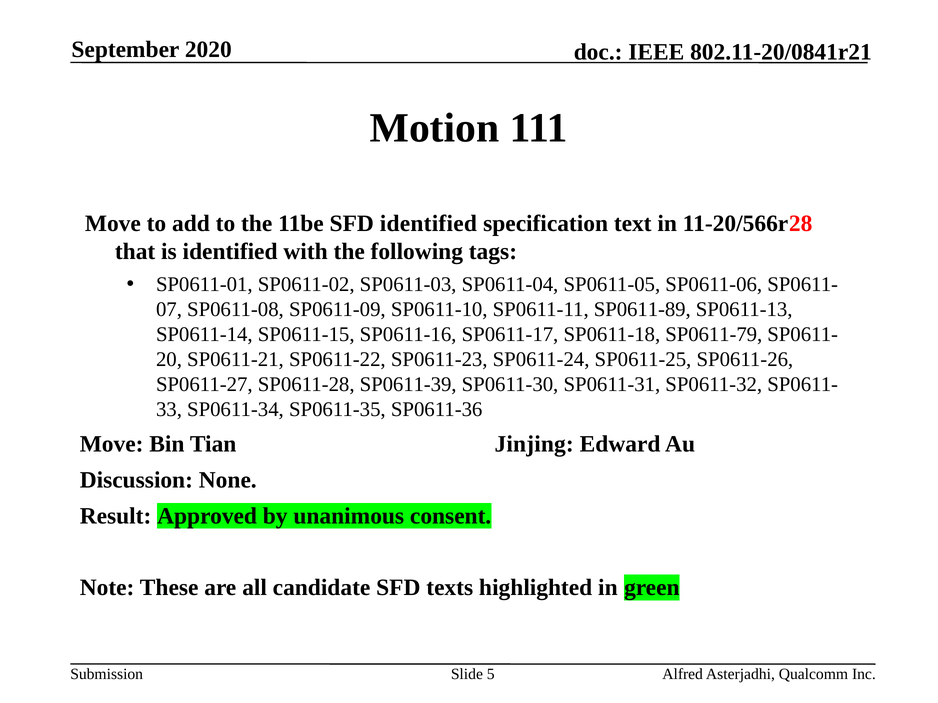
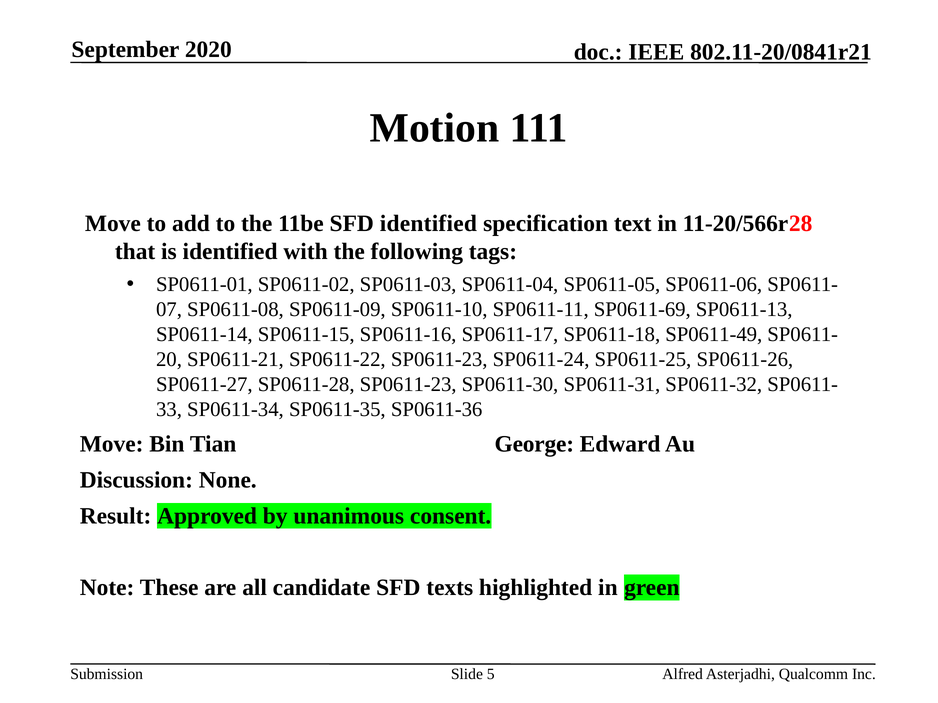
SP0611-89: SP0611-89 -> SP0611-69 (642, 310)
SP0611-79: SP0611-79 -> SP0611-49 (714, 335)
SP0611-28 SP0611-39: SP0611-39 -> SP0611-23 (408, 385)
Jinjing: Jinjing -> George (534, 444)
